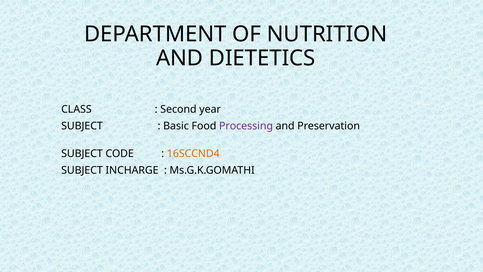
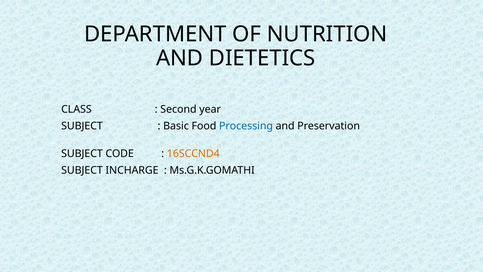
Processing colour: purple -> blue (246, 126)
